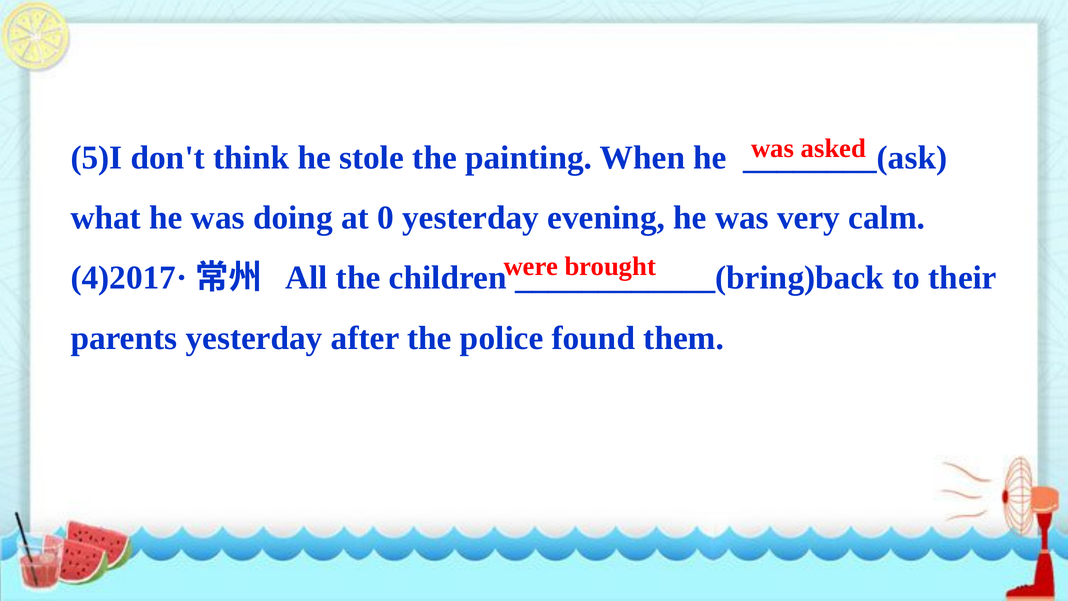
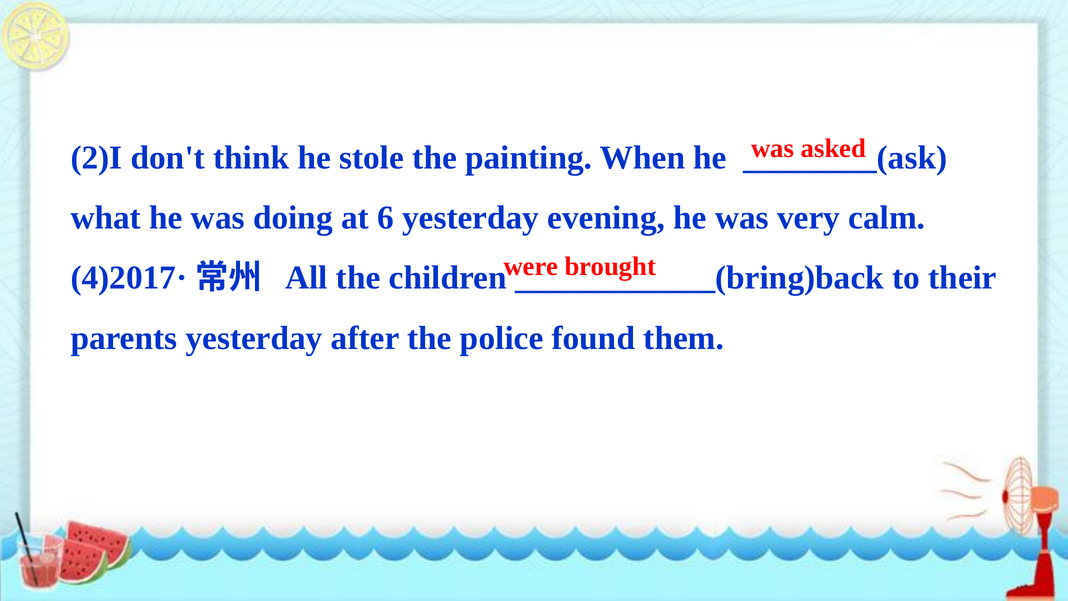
5)I: 5)I -> 2)I (97, 158)
0: 0 -> 6 (385, 218)
